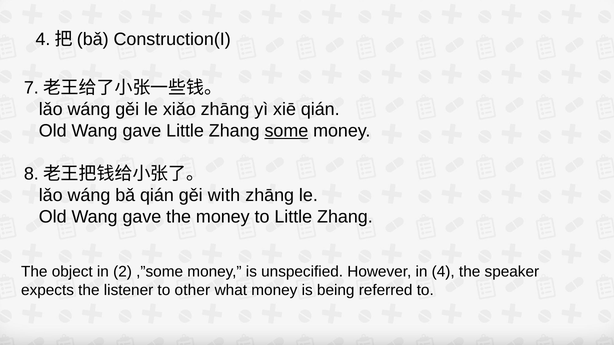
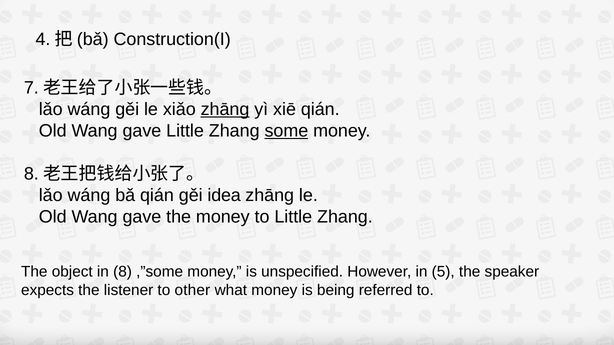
zhāng underline: none -> present (225, 110)
with: with -> idea (224, 196)
in 2: 2 -> 8 (123, 272)
in 4: 4 -> 5 (443, 272)
